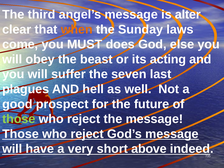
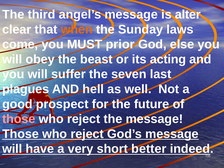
does: does -> prior (120, 44)
those colour: light green -> pink (19, 119)
above: above -> better (149, 149)
